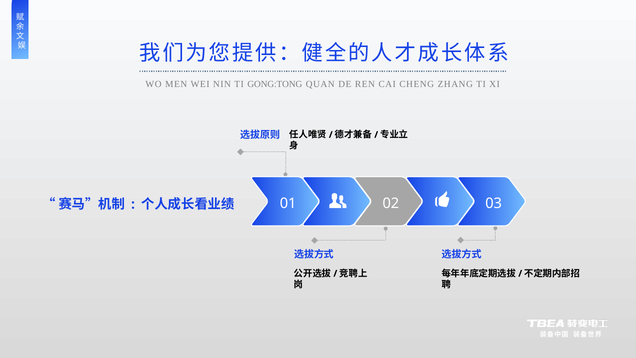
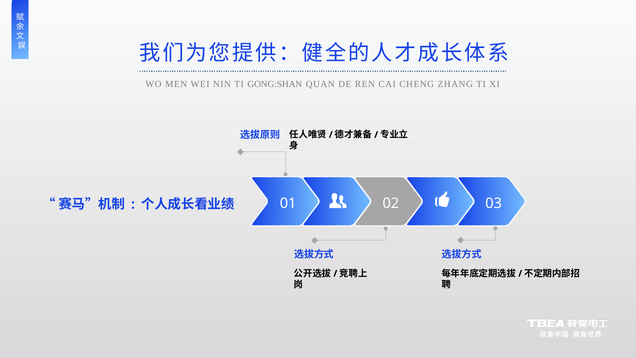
GONG:TONG: GONG:TONG -> GONG:SHAN (275, 84)
